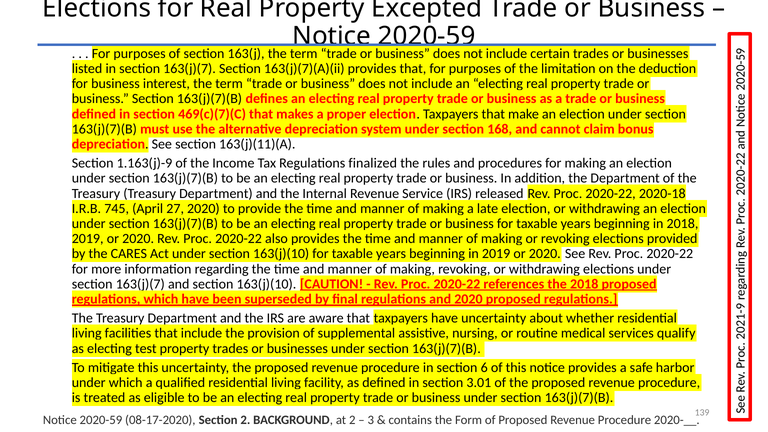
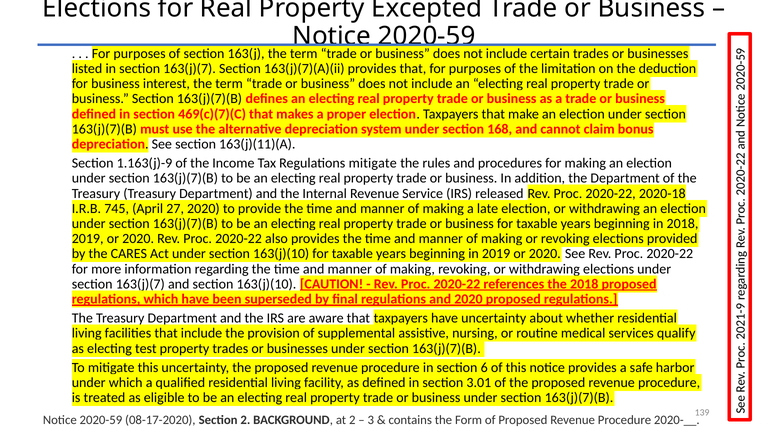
Regulations finalized: finalized -> mitigate (373, 163)
